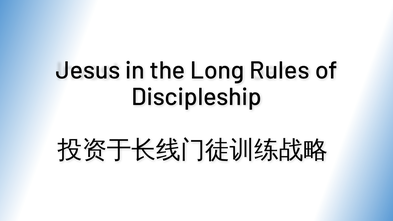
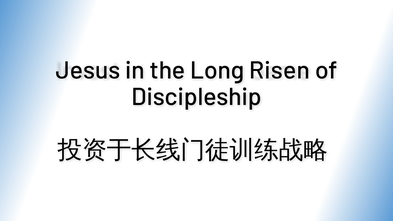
Rules: Rules -> Risen (280, 71)
